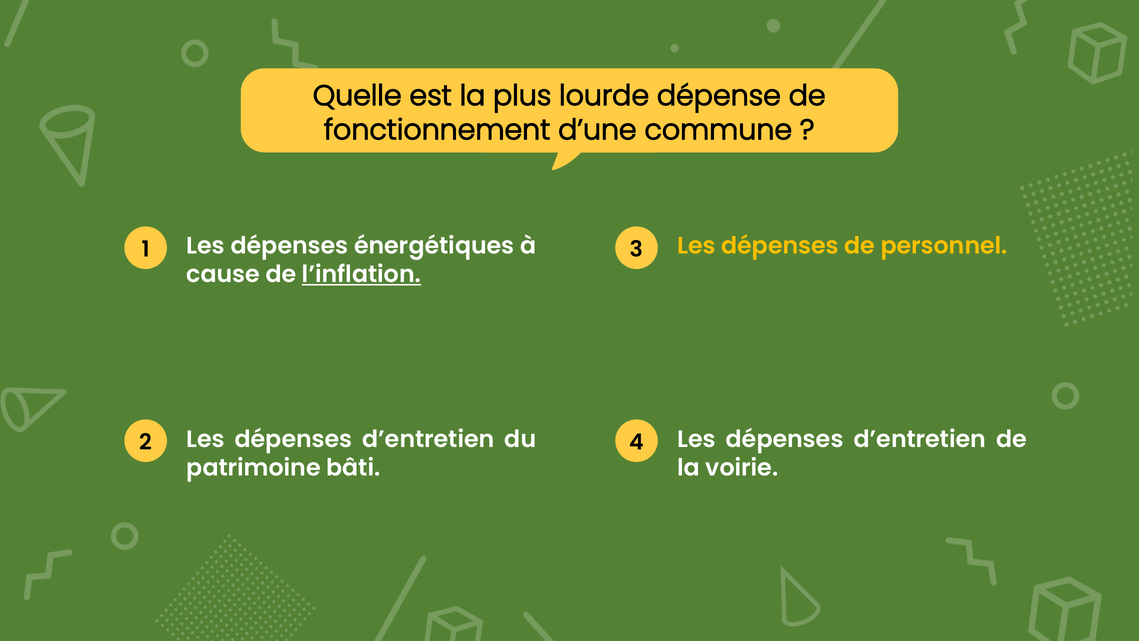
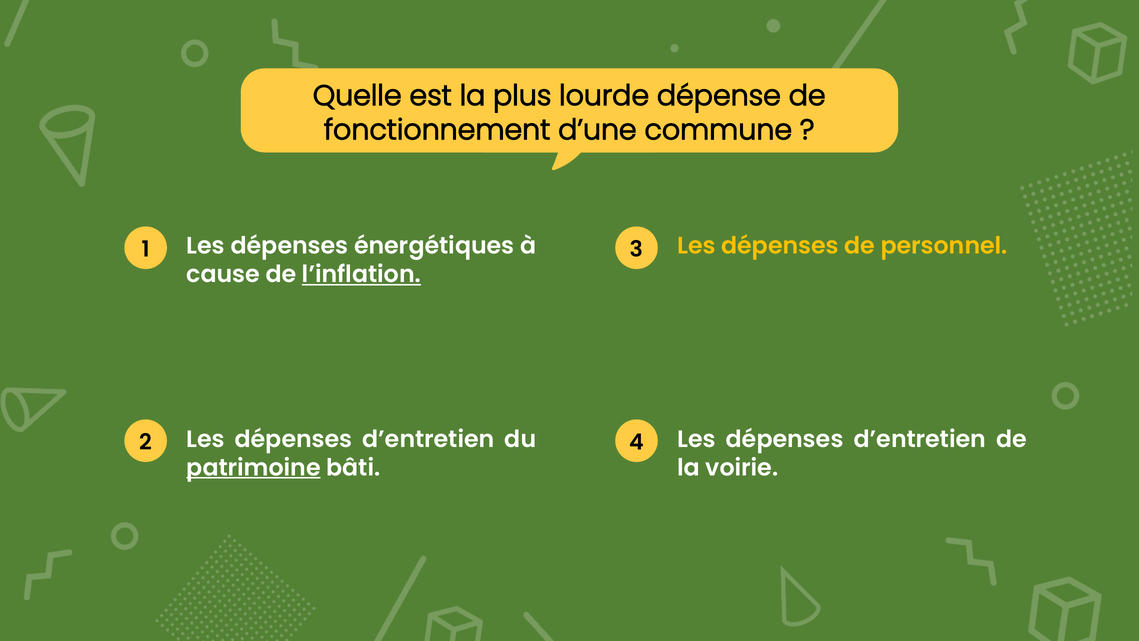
patrimoine underline: none -> present (254, 468)
